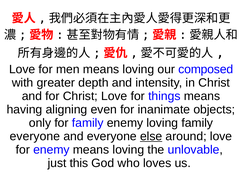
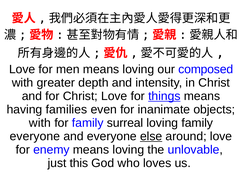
things underline: none -> present (164, 96)
aligning: aligning -> families (66, 110)
only: only -> with (40, 123)
family enemy: enemy -> surreal (125, 123)
